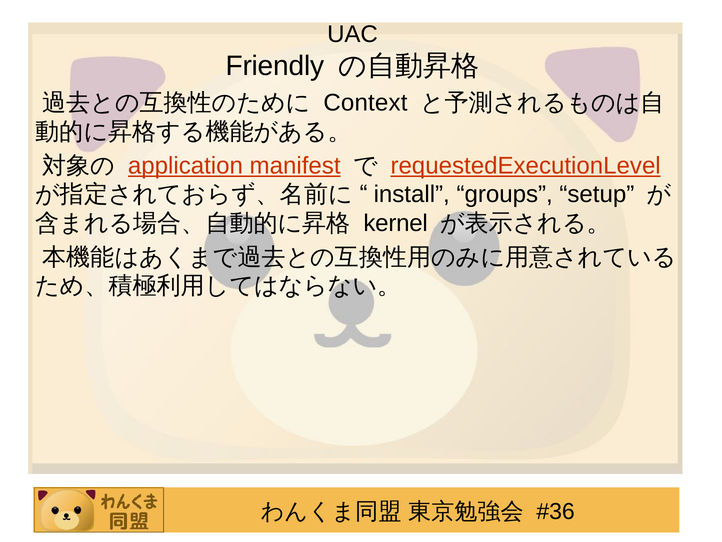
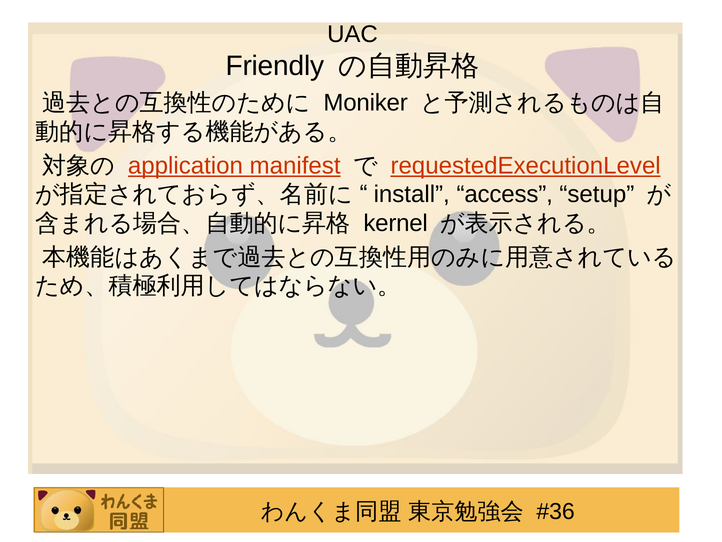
Context: Context -> Moniker (366, 103)
groups: groups -> access (505, 194)
